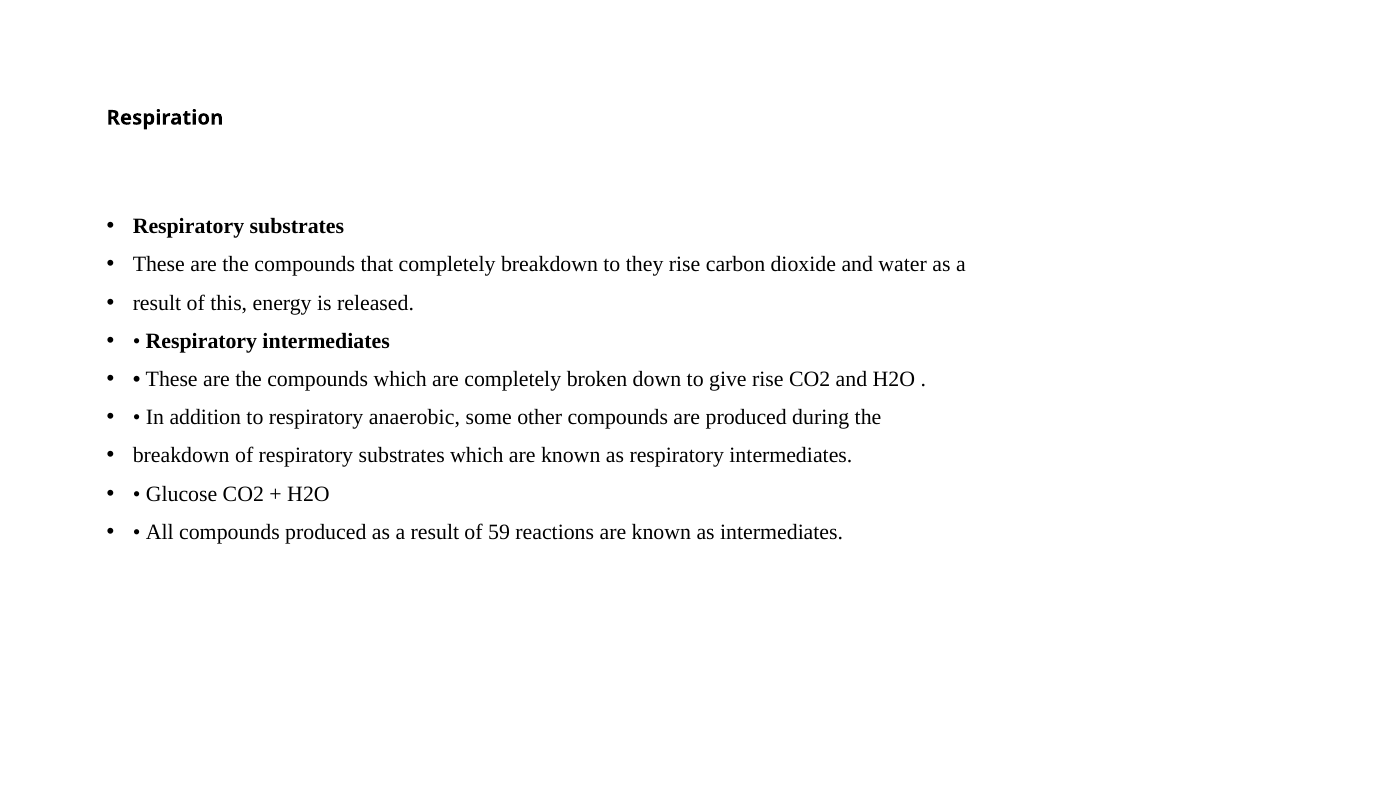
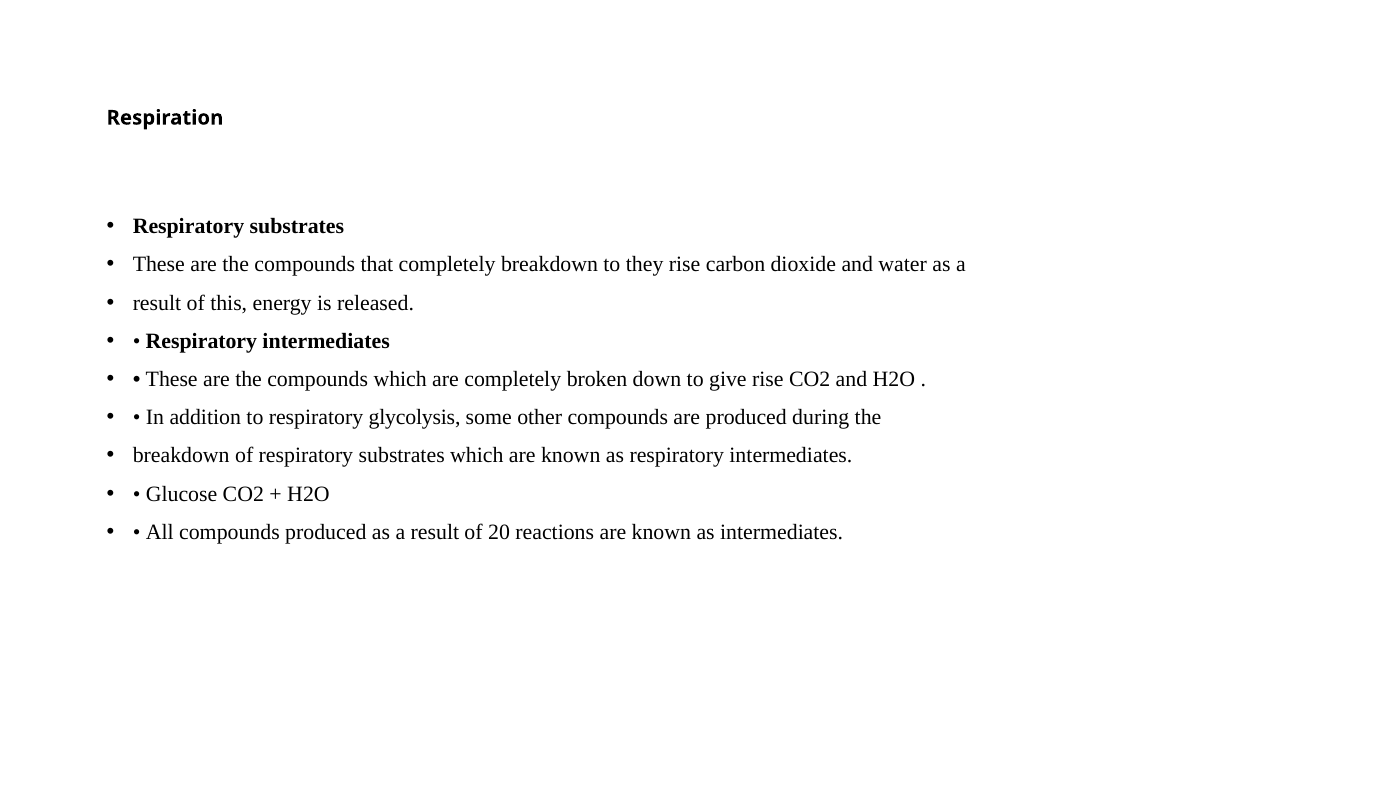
anaerobic: anaerobic -> glycolysis (415, 417)
59: 59 -> 20 (499, 532)
